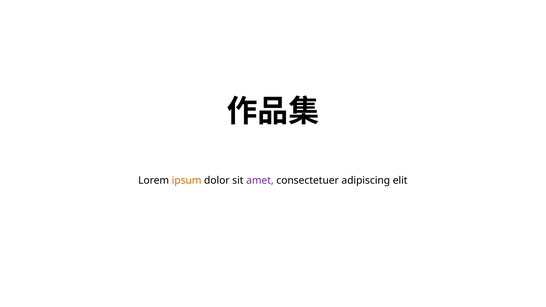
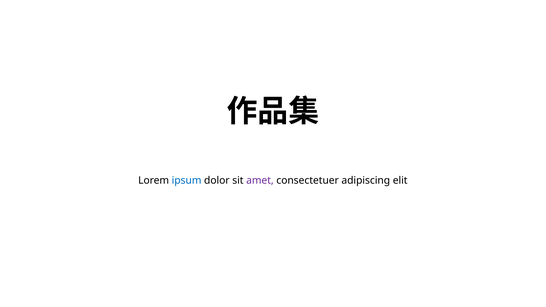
ipsum colour: orange -> blue (187, 181)
